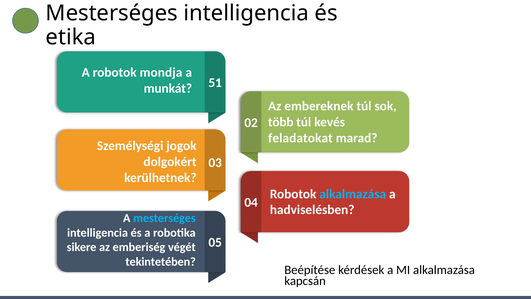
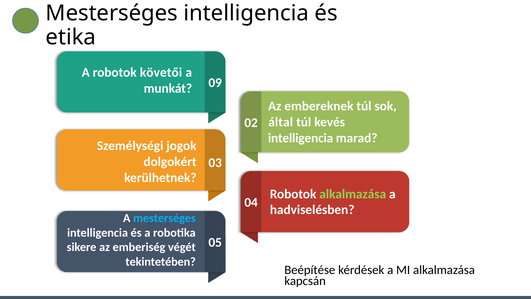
mondja: mondja -> követői (161, 72)
51: 51 -> 09 (215, 83)
több: több -> által (281, 122)
feladatokat: feladatokat -> intelligencia (301, 138)
alkalmazása colour: light blue -> light green (353, 194)
